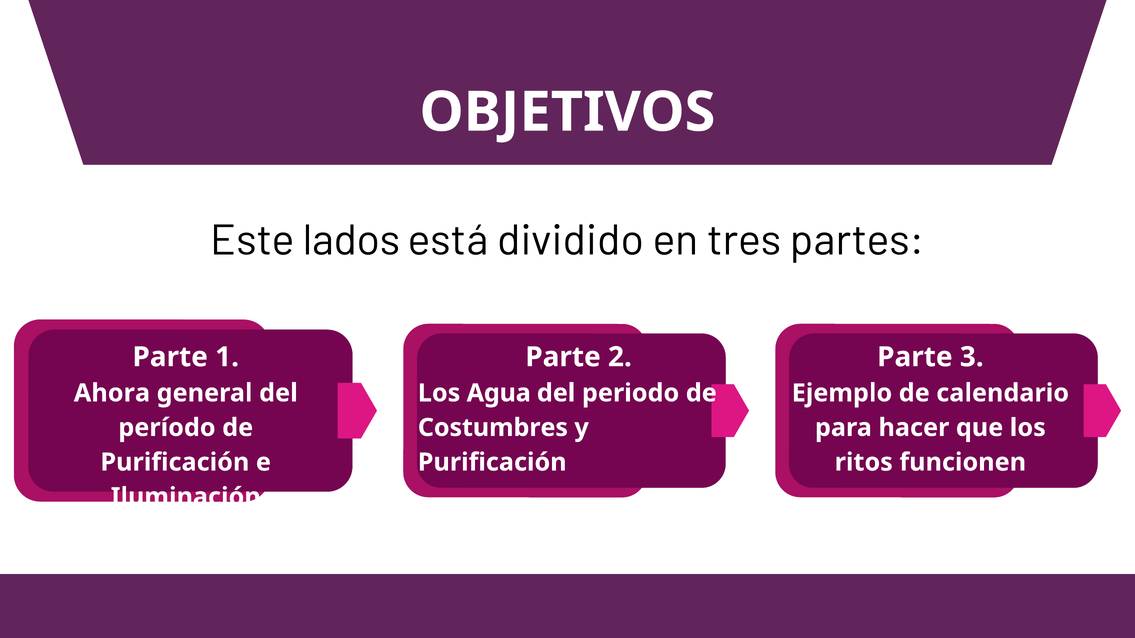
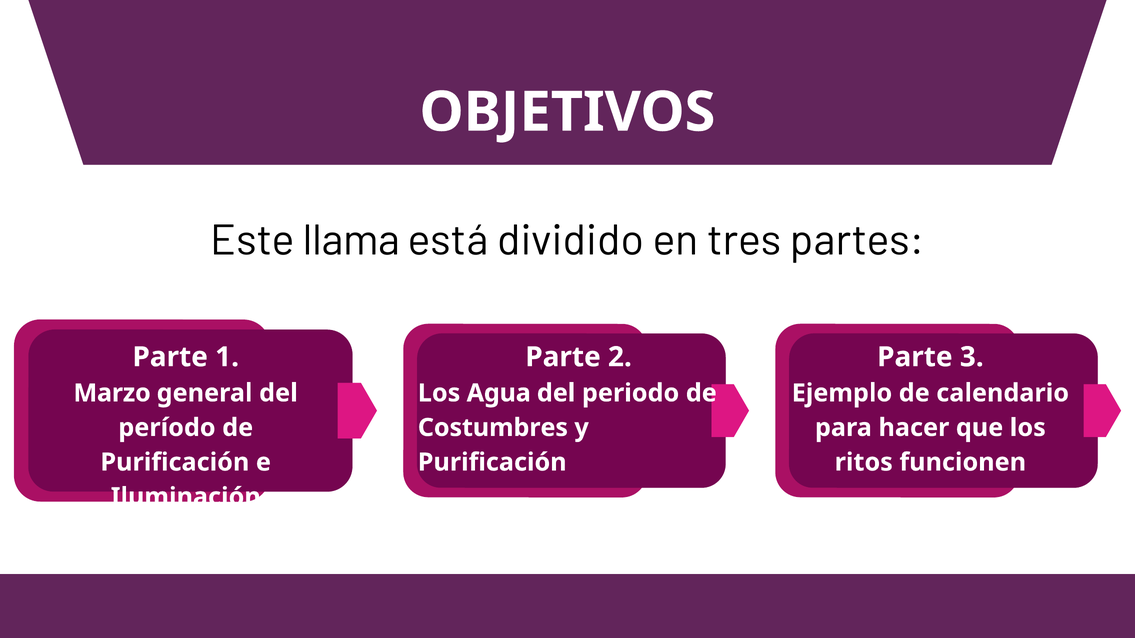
lados: lados -> llama (352, 241)
Ahora: Ahora -> Marzo (112, 393)
